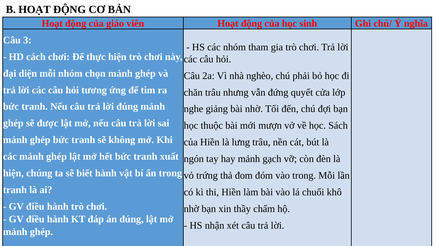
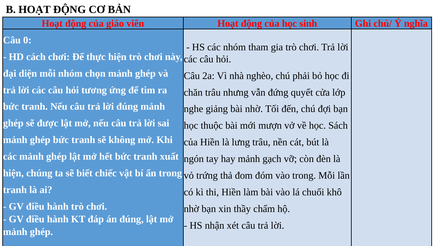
3: 3 -> 0 (27, 40)
biết hành: hành -> chiếc (106, 173)
